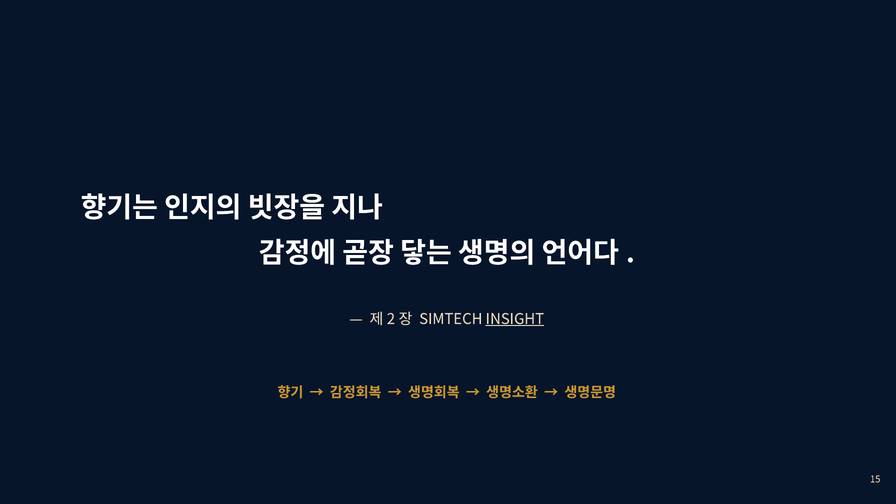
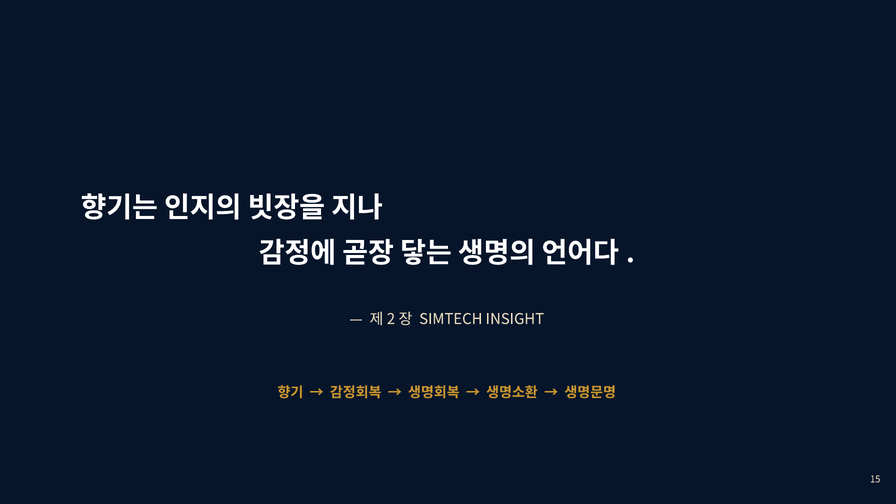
INSIGHT underline: present -> none (515, 319)
